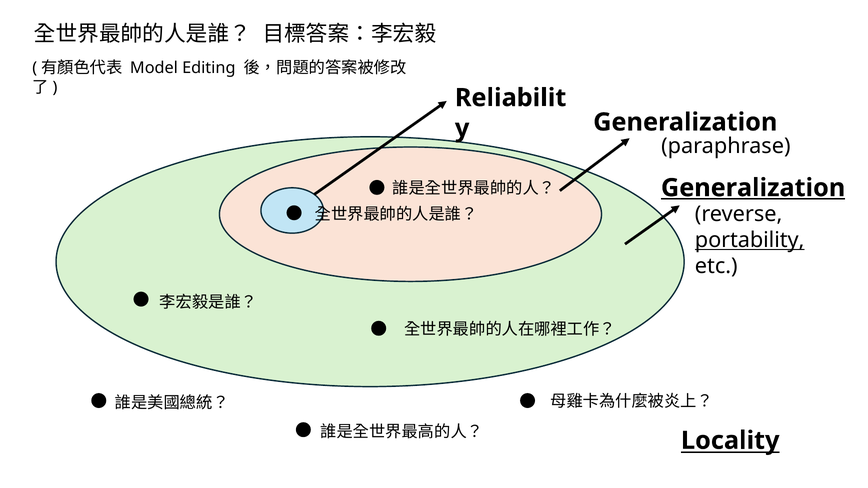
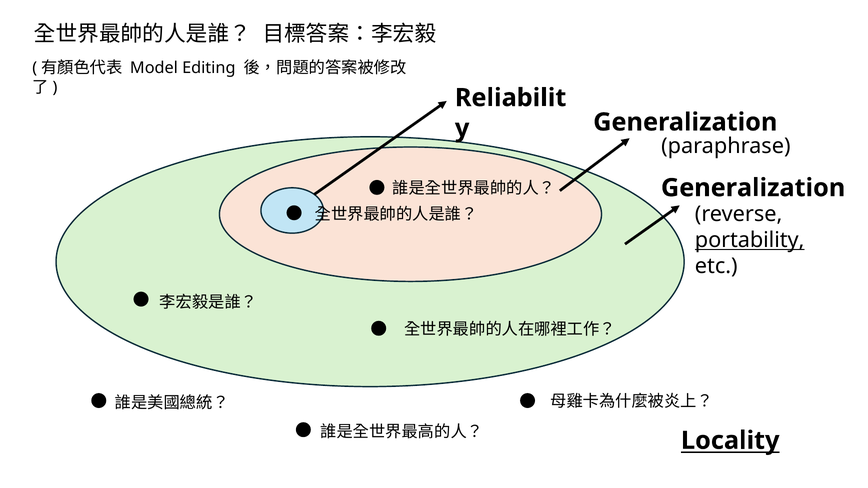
Generalization underline: present -> none (753, 188)
